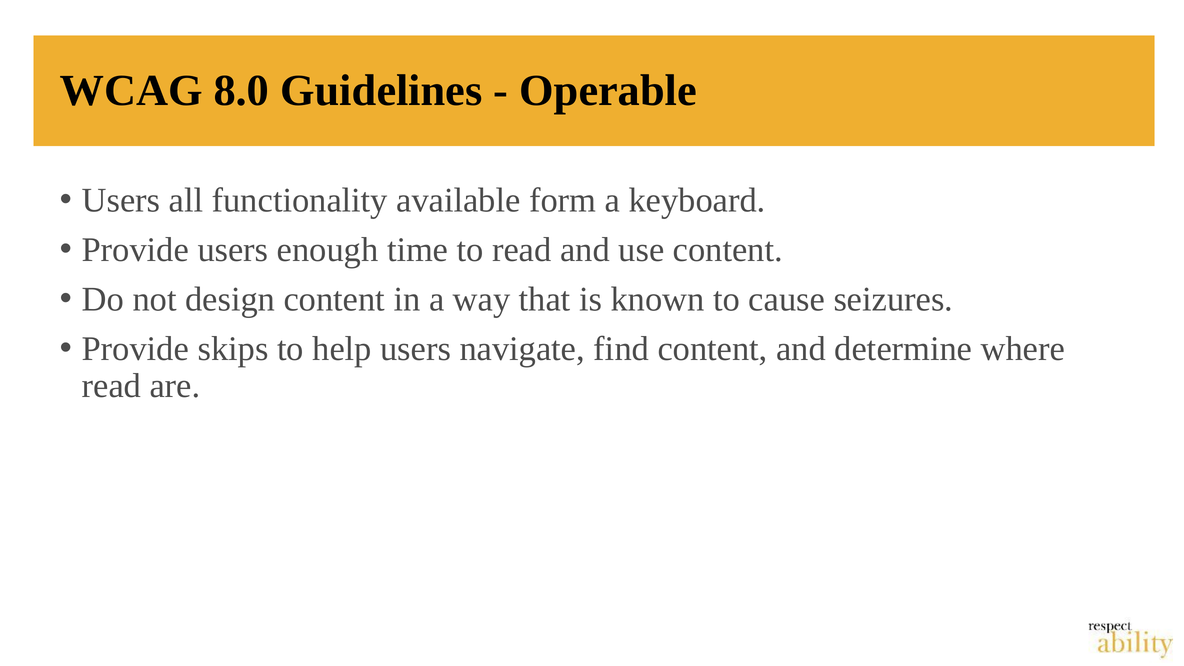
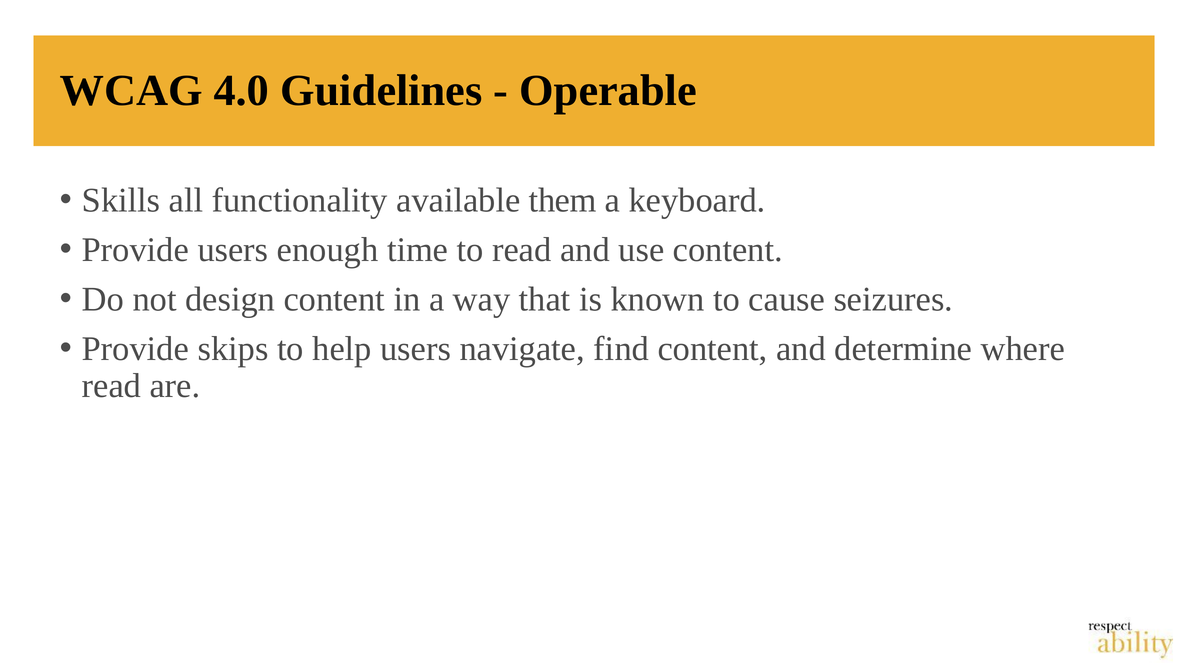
8.0: 8.0 -> 4.0 (241, 90)
Users: Users -> Skills (121, 200)
form: form -> them (563, 200)
